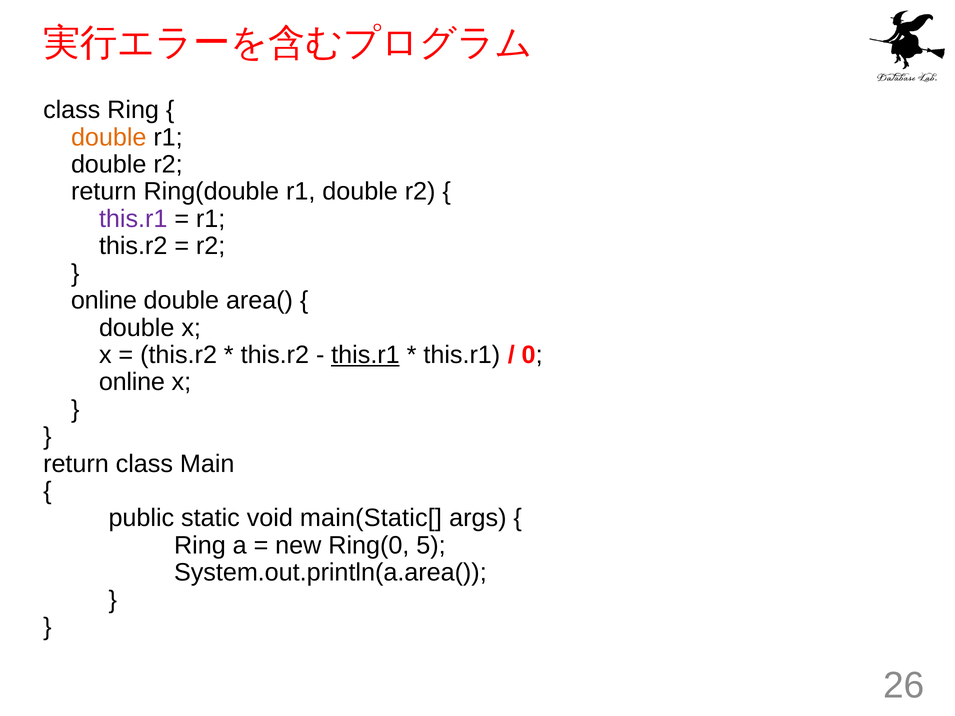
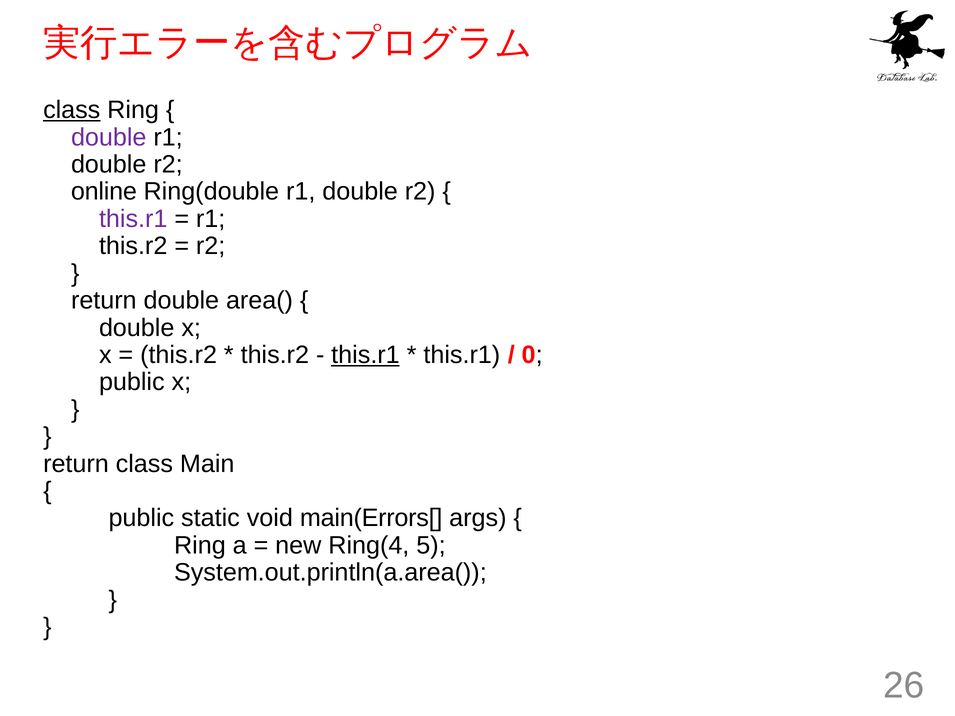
class underline: none -> present (72, 110)
double colour: orange -> purple (109, 137)
return: return -> online (104, 192)
online: online -> return (104, 301)
online: online -> public (132, 382)
main(Static[: main(Static[ -> main(Errors[ (371, 518)
Ring(0: Ring(0 -> Ring(4 (369, 546)
